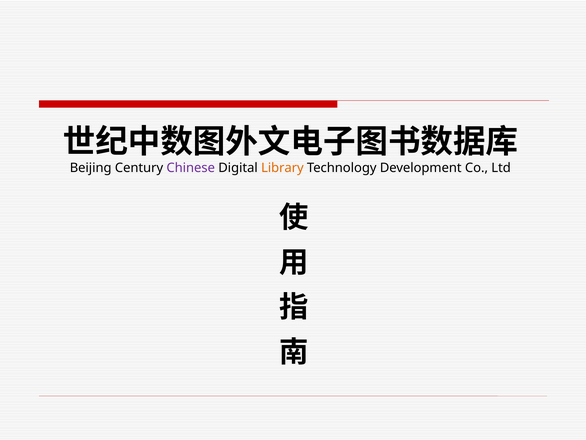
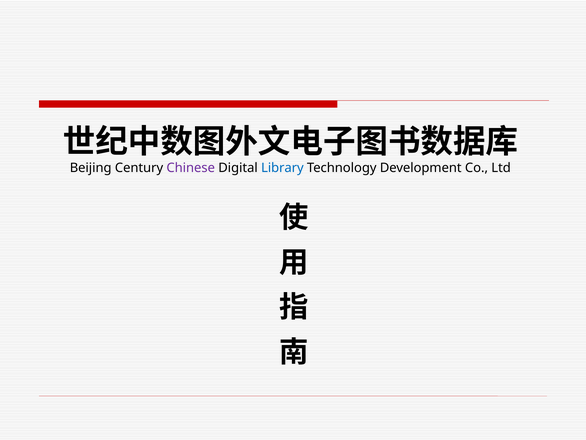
Library colour: orange -> blue (282, 168)
